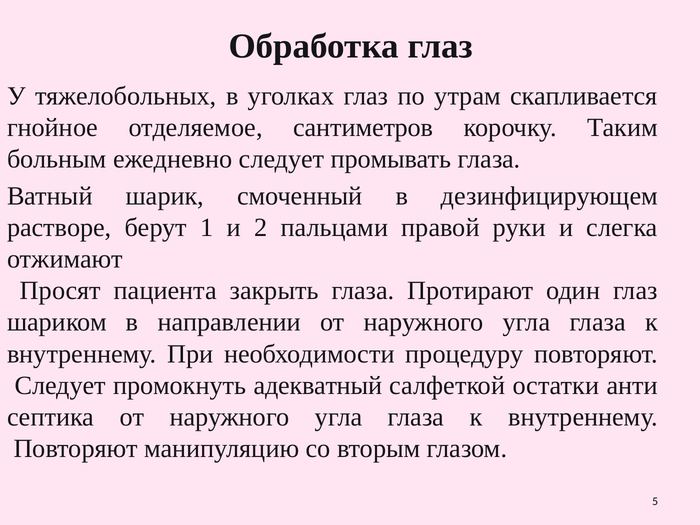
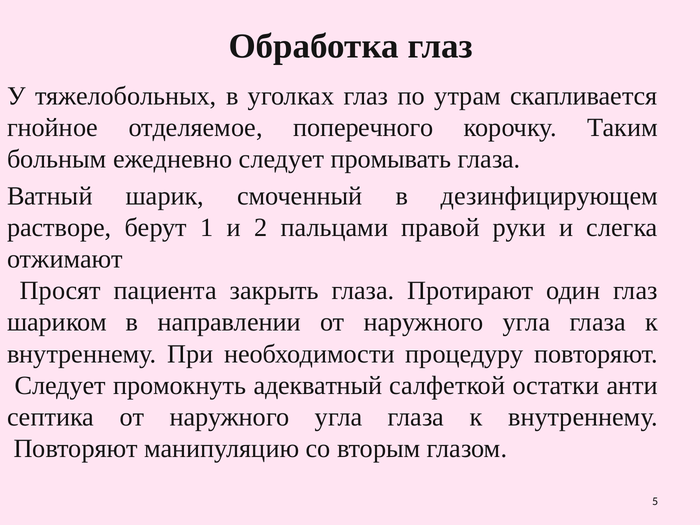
сантиметров: сантиметров -> поперечного (363, 128)
